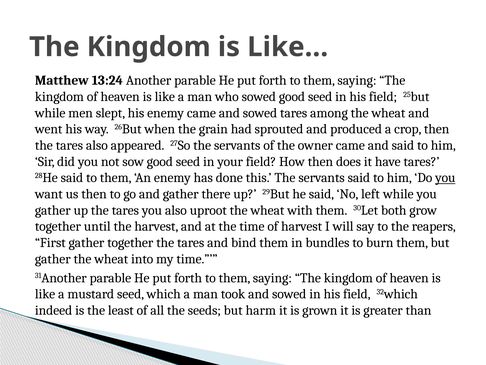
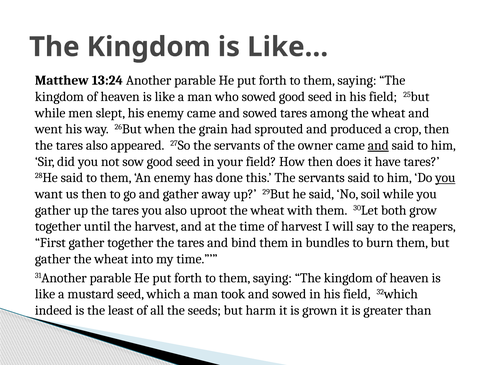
and underline: none -> present (378, 145)
there: there -> away (216, 194)
left: left -> soil (370, 194)
